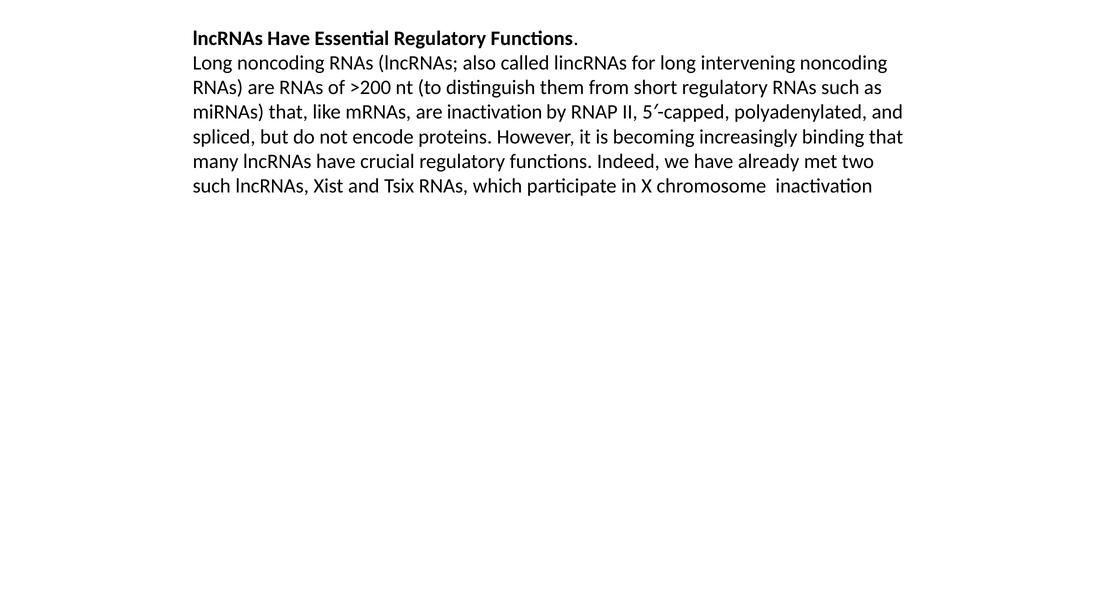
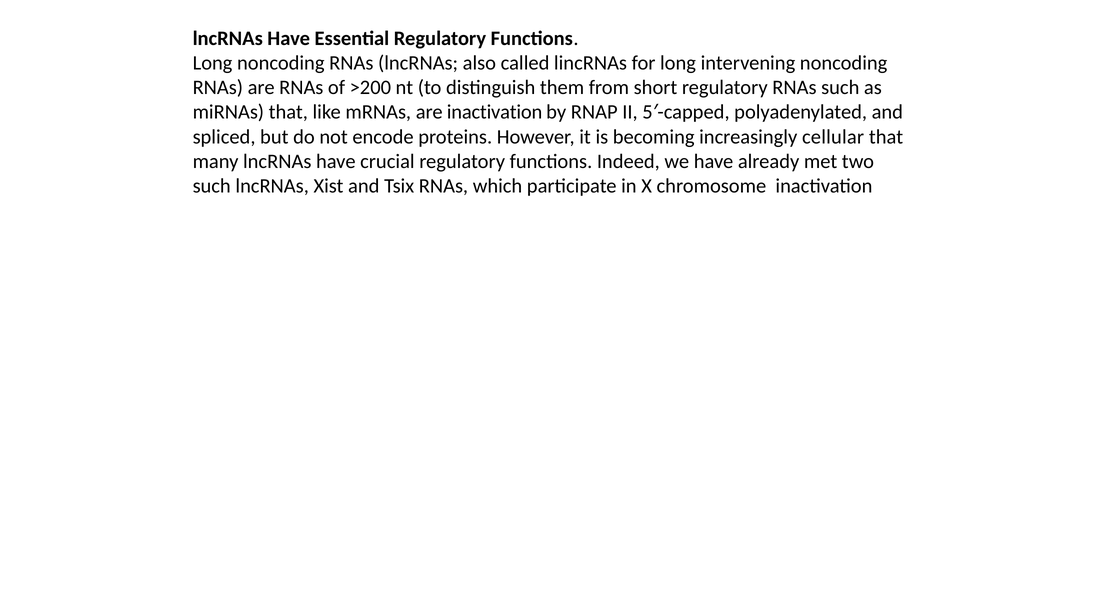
binding: binding -> cellular (833, 137)
